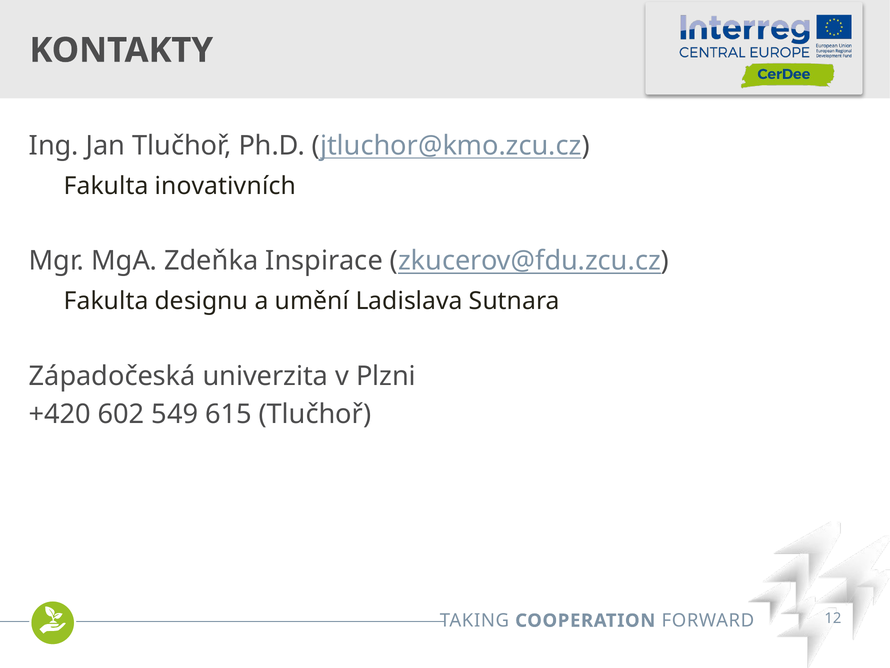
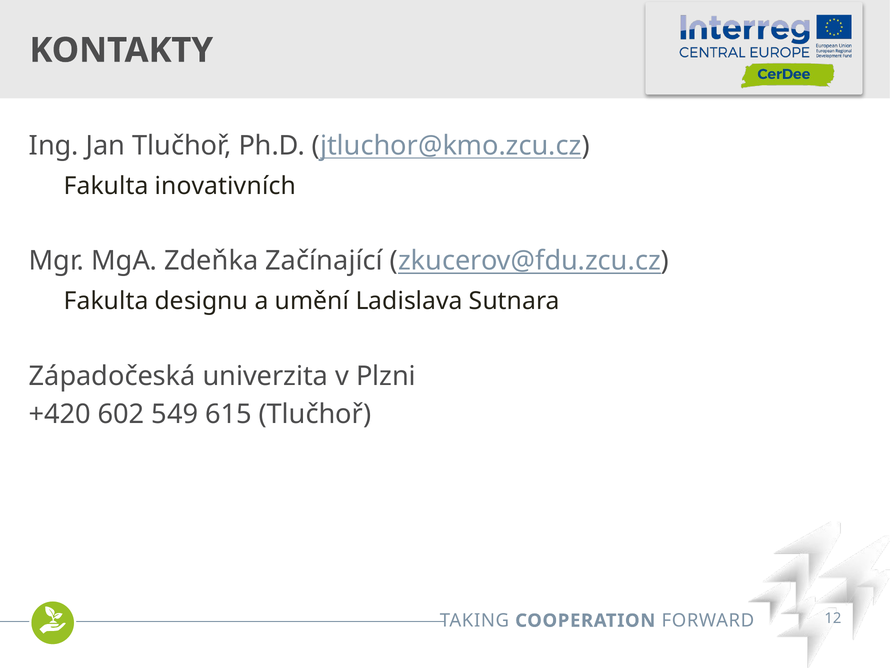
Inspirace: Inspirace -> Začínající (324, 261)
